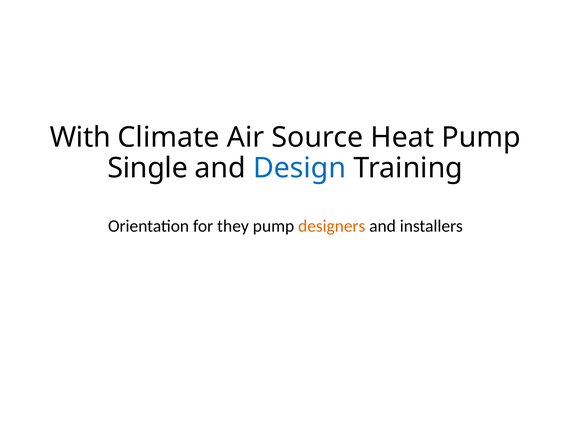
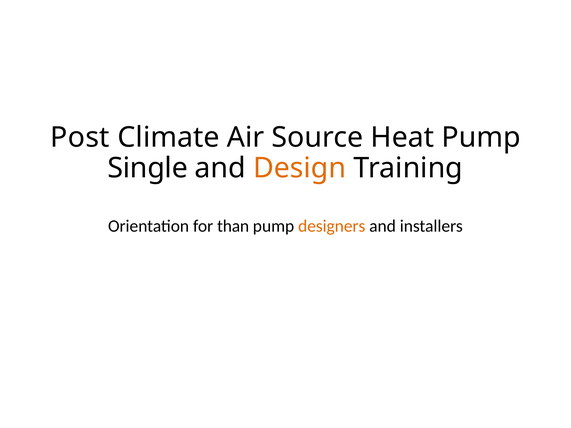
With: With -> Post (80, 137)
Design colour: blue -> orange (300, 168)
they: they -> than (233, 226)
